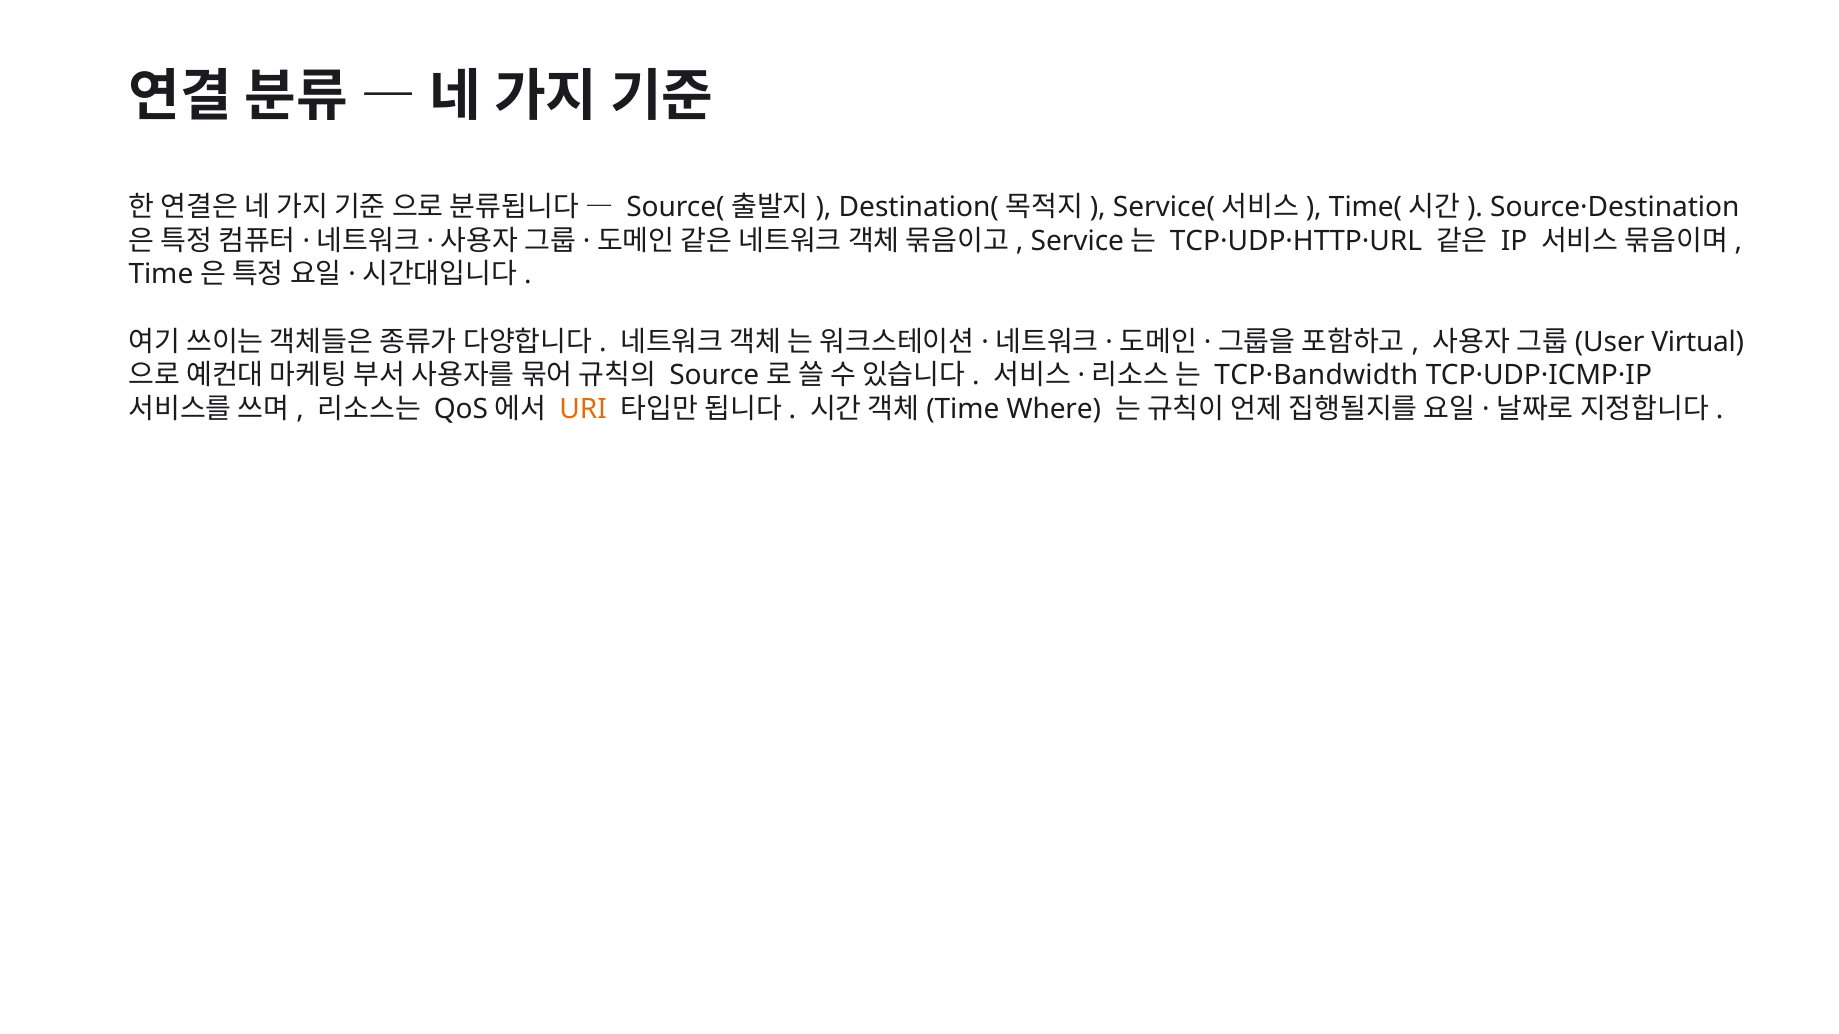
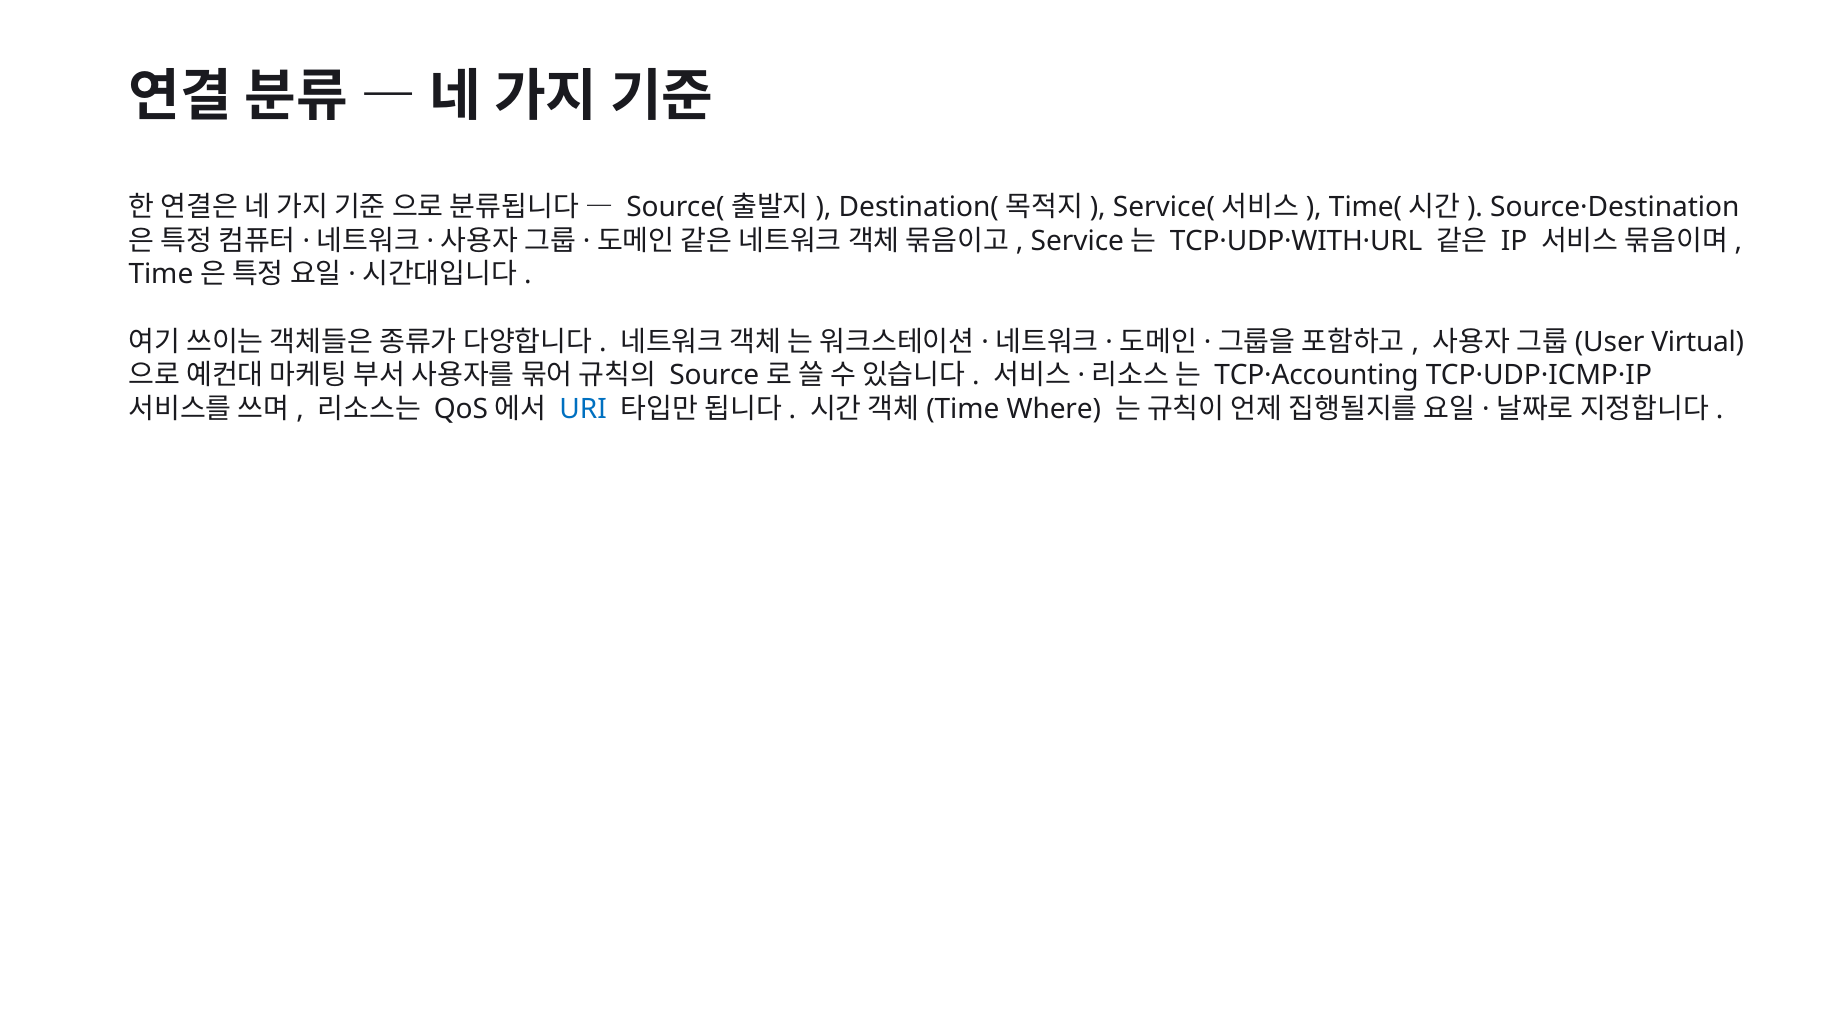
TCP·UDP·HTTP·URL: TCP·UDP·HTTP·URL -> TCP·UDP·WITH·URL (1296, 241)
TCP·Bandwidth: TCP·Bandwidth -> TCP·Accounting (1317, 376)
URI colour: orange -> blue (583, 409)
